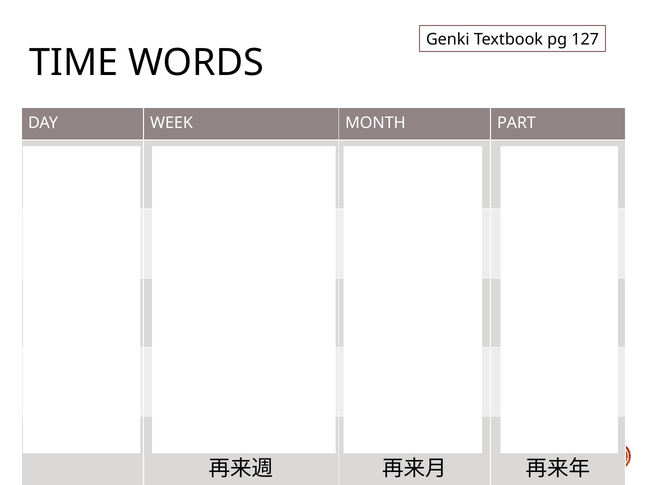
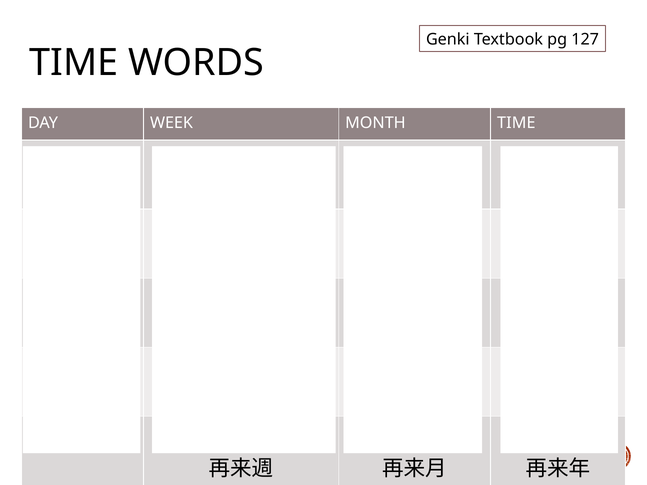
MONTH PART: PART -> TIME (516, 123)
